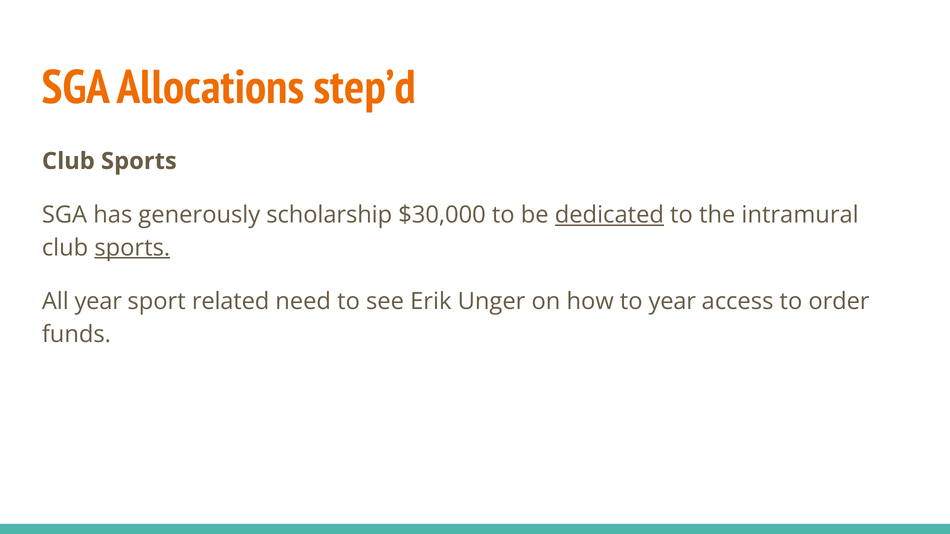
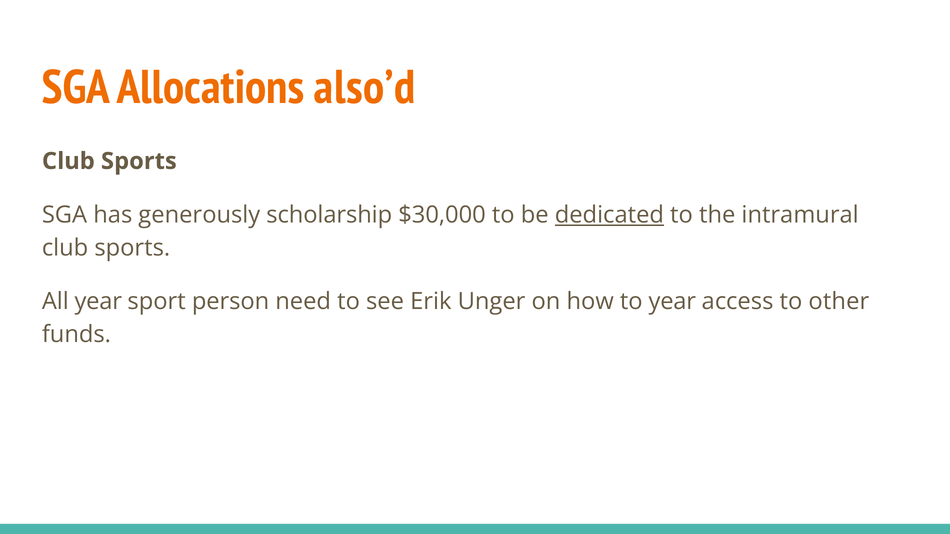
step’d: step’d -> also’d (365, 88)
sports underline: present -> none (132, 248)
related: related -> person (231, 302)
order: order -> other (839, 302)
